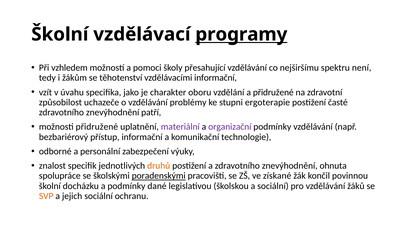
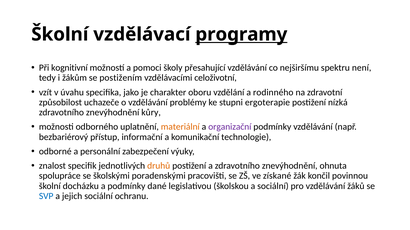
vzhledem: vzhledem -> kognitivní (69, 68)
těhotenství: těhotenství -> postižením (121, 78)
vzdělávacími informační: informační -> celoživotní (216, 78)
a přidružené: přidružené -> rodinného (273, 93)
časté: časté -> nízká (338, 103)
patří: patří -> kůry (151, 113)
možnosti přidružené: přidružené -> odborného (97, 127)
materiální colour: purple -> orange (180, 127)
poradenskými underline: present -> none (159, 176)
SVP colour: orange -> blue (46, 197)
